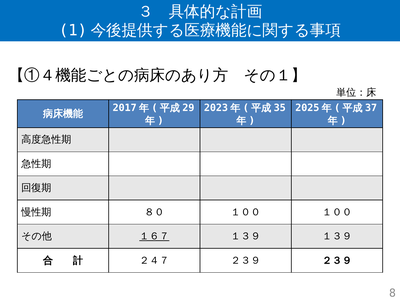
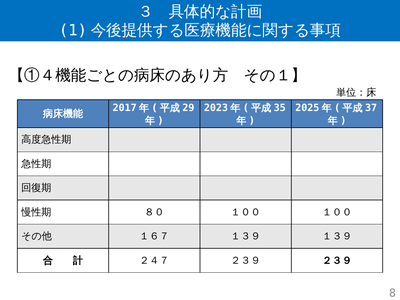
１６７ underline: present -> none (154, 236)
